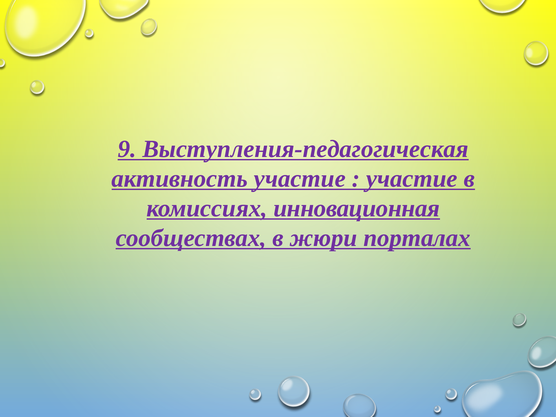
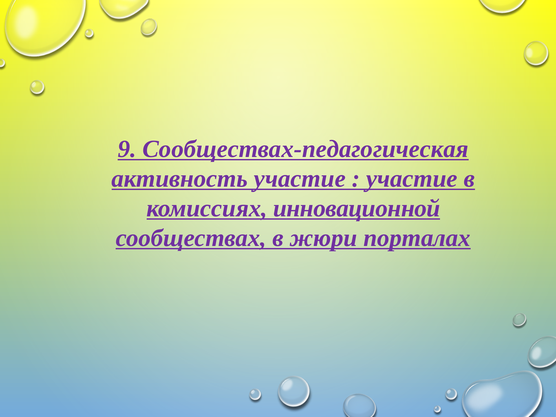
Выступления-педагогическая: Выступления-педагогическая -> Сообществах-педагогическая (306, 149)
инновационная: инновационная -> инновационной (357, 208)
